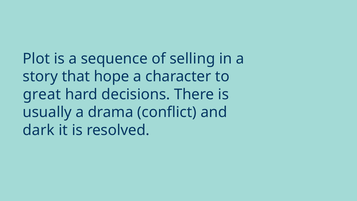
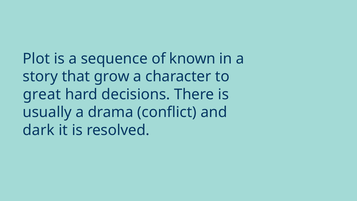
selling: selling -> known (192, 59)
hope: hope -> grow (112, 76)
